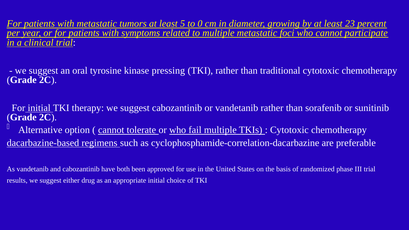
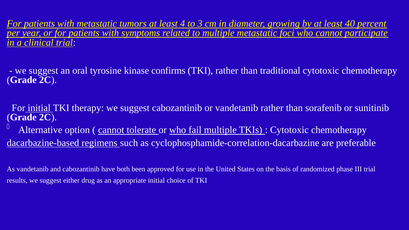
5: 5 -> 4 (183, 24)
0: 0 -> 3 (200, 24)
23: 23 -> 40 (350, 24)
pressing: pressing -> confirms (168, 70)
